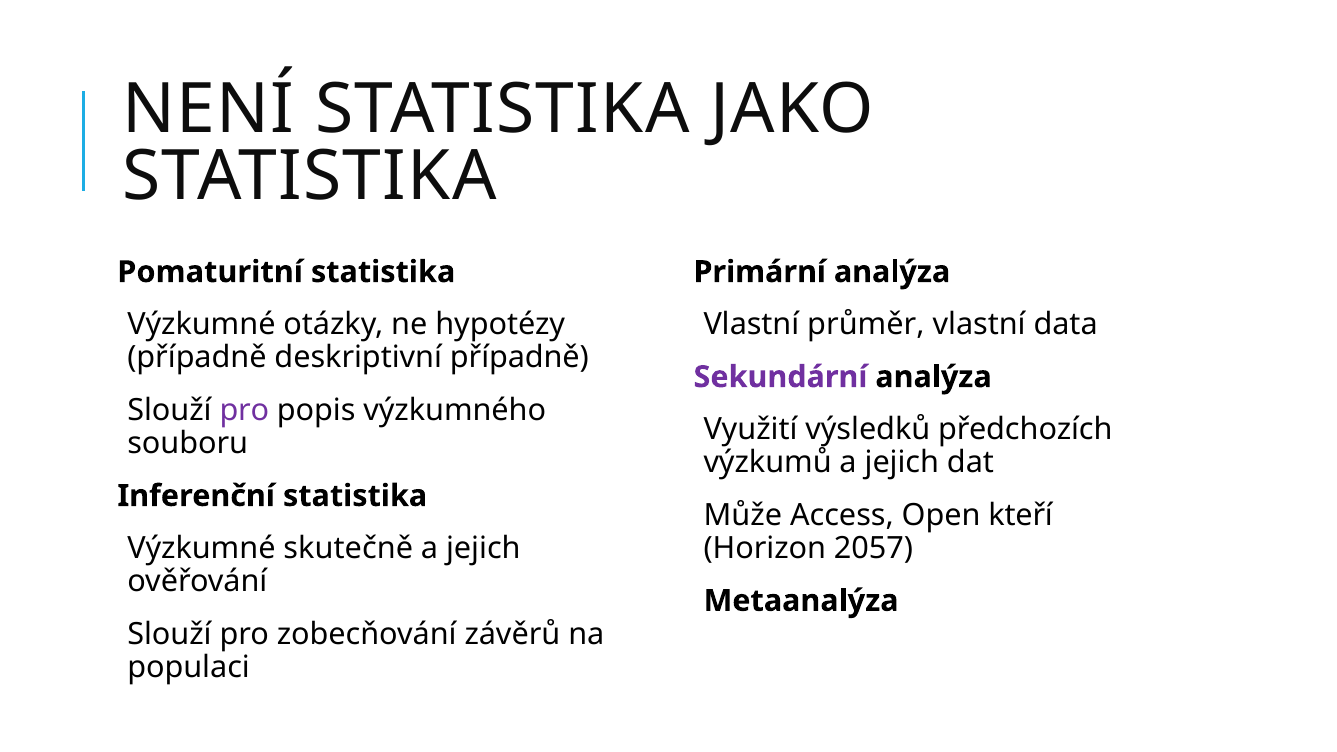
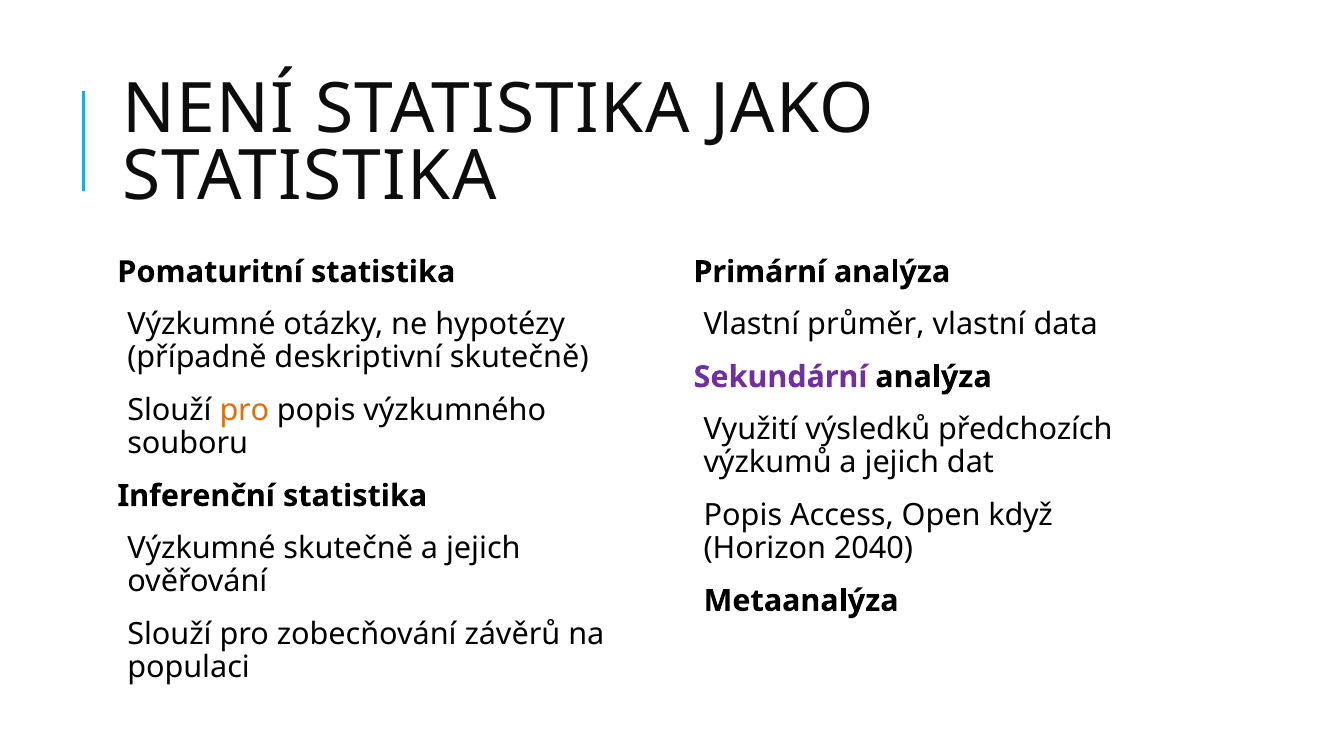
deskriptivní případně: případně -> skutečně (519, 358)
pro colour: purple -> orange (244, 410)
Může: Může -> Popis (743, 515)
kteří: kteří -> když (1021, 515)
2057: 2057 -> 2040 (874, 548)
